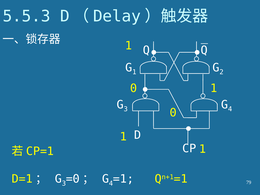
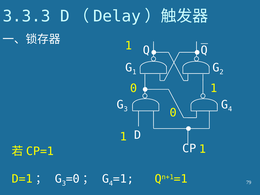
5.5.3: 5.5.3 -> 3.3.3 (26, 16)
